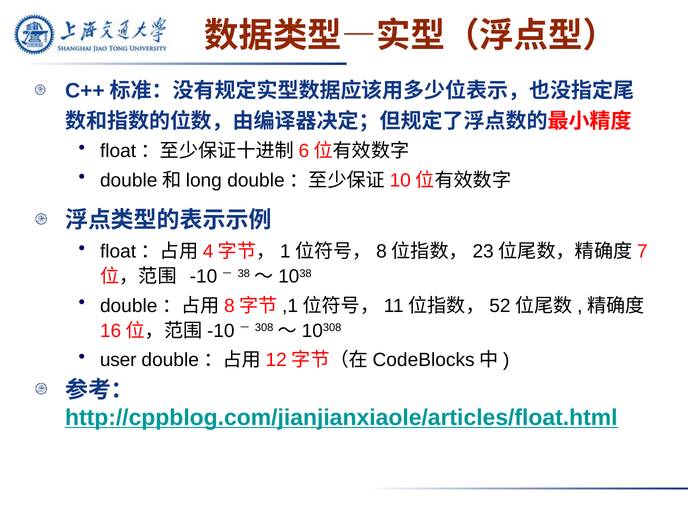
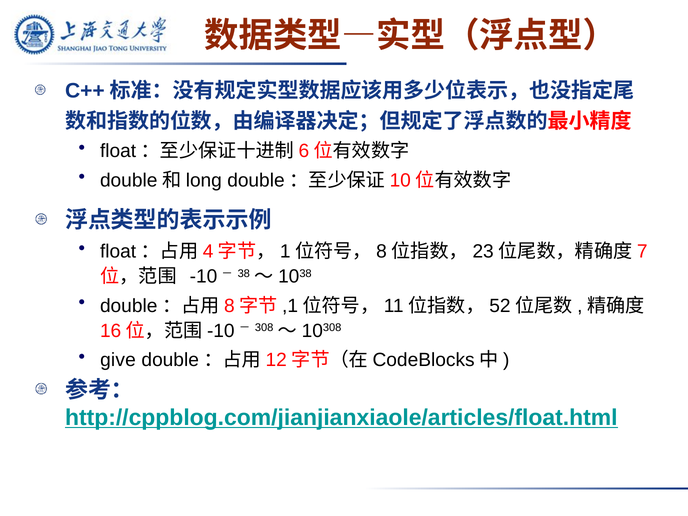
user: user -> give (118, 360)
